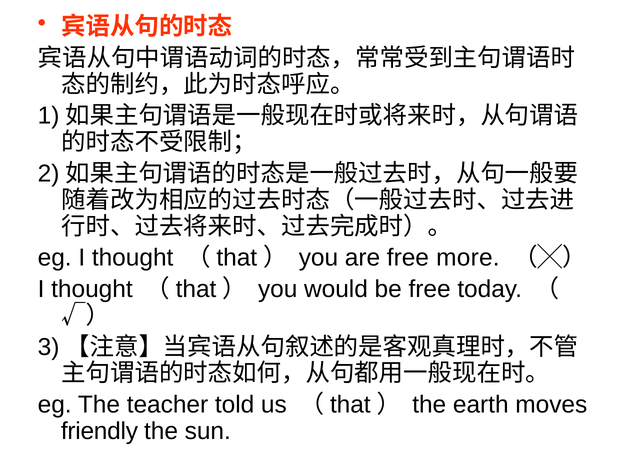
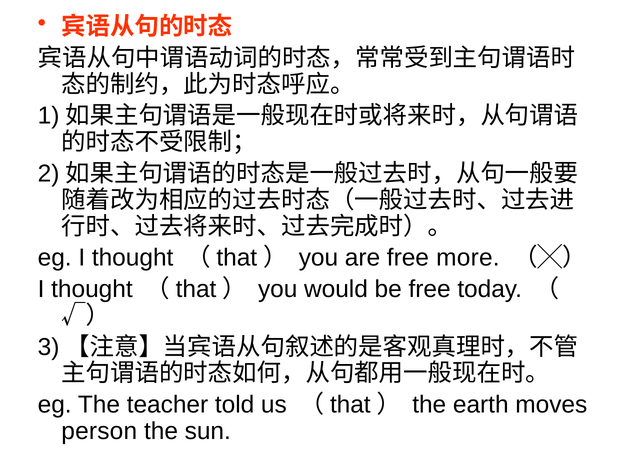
friendly: friendly -> person (99, 431)
